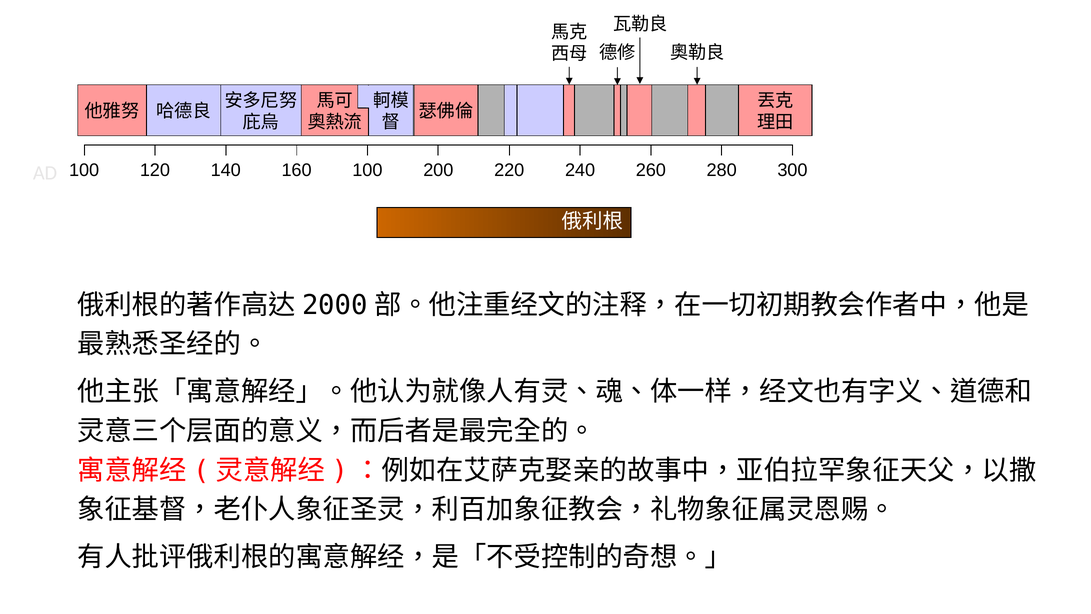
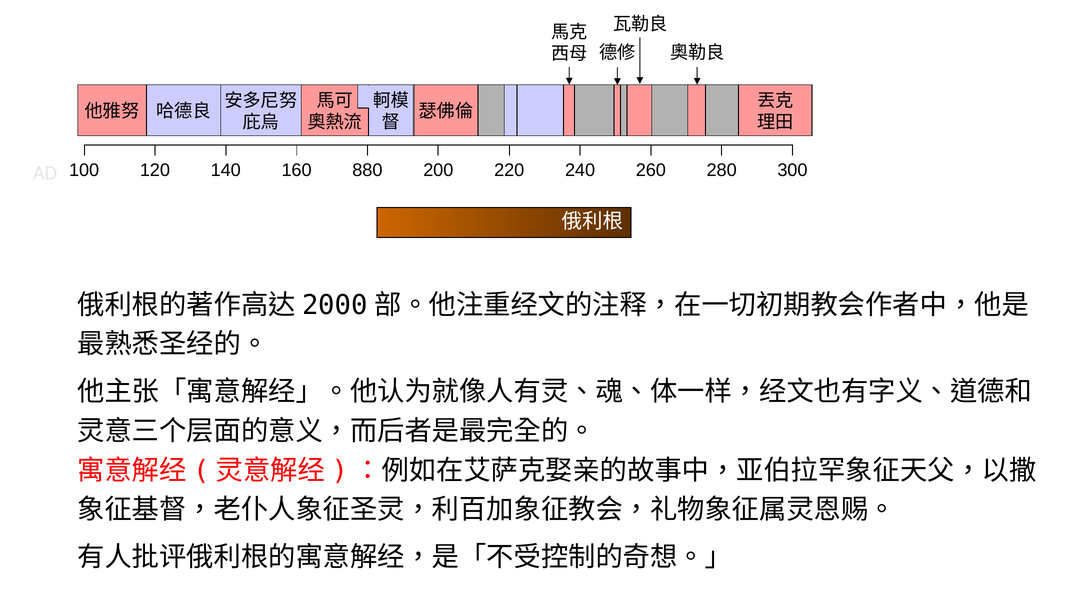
160 100: 100 -> 880 (367, 170)
